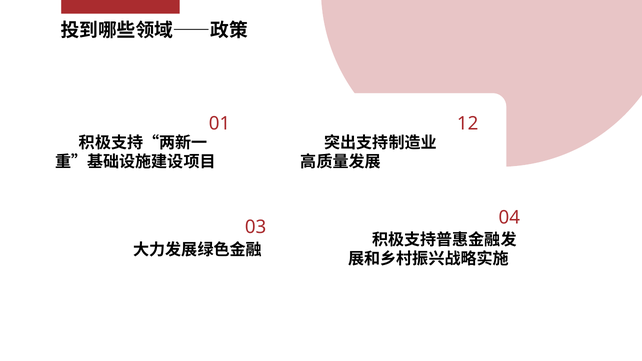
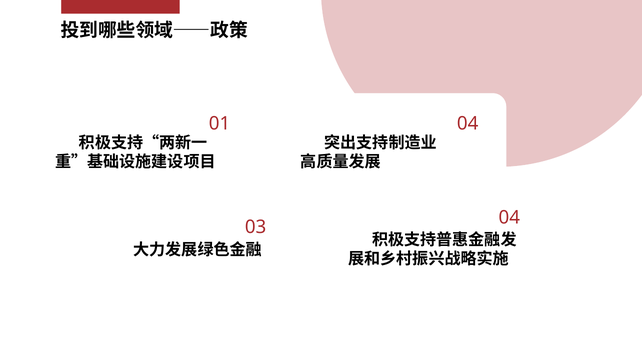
01 12: 12 -> 04 (468, 124)
